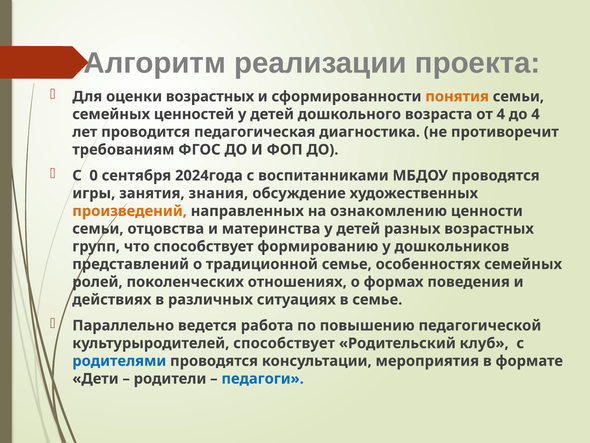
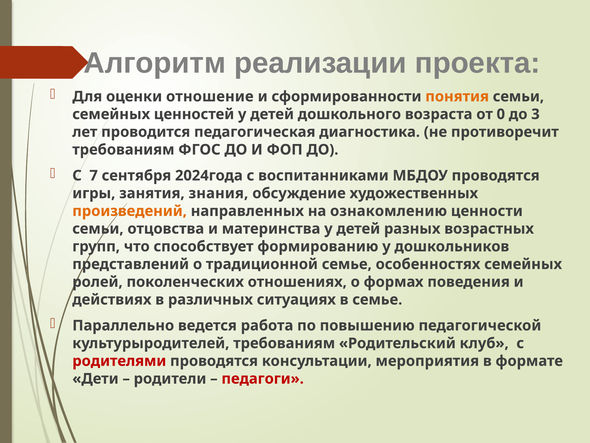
оценки возрастных: возрастных -> отношение (210, 96)
от 4: 4 -> 0 (501, 114)
до 4: 4 -> 3 (535, 114)
0: 0 -> 7 (94, 175)
культурыродителей способствует: способствует -> требованиям (284, 343)
родителями colour: blue -> red (119, 361)
педагоги colour: blue -> red (263, 378)
